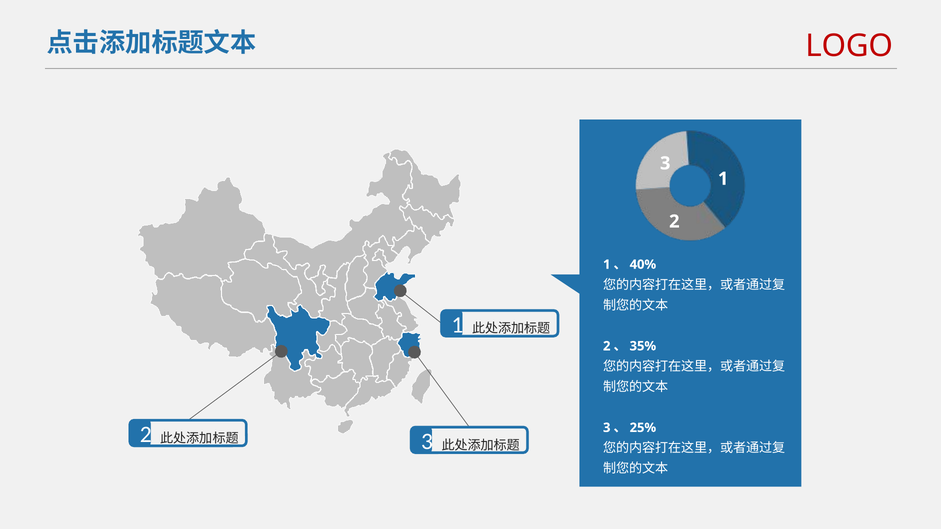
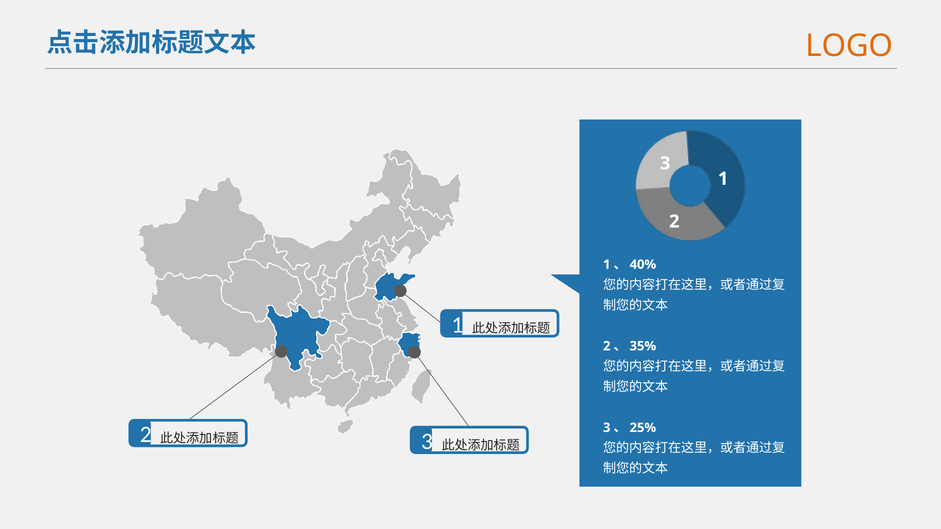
LOGO colour: red -> orange (849, 46)
